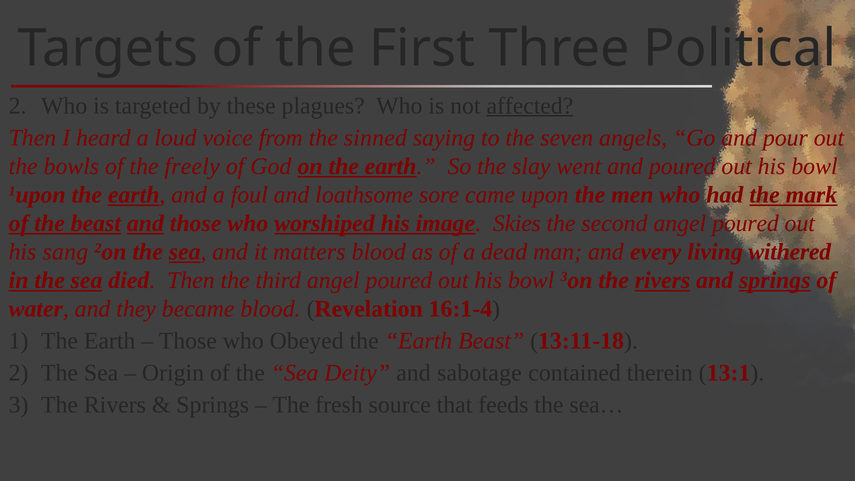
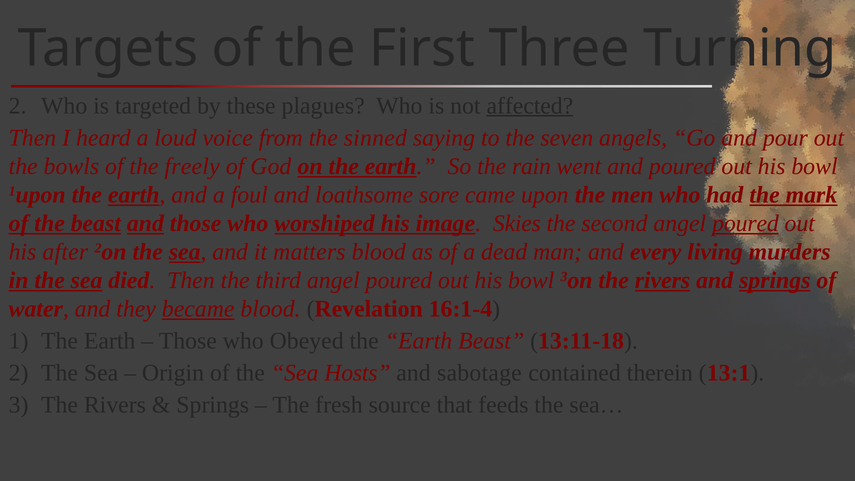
Political: Political -> Turning (740, 49)
slay: slay -> rain (531, 166)
poured underline: none -> present (746, 223)
sang: sang -> after (65, 252)
withered: withered -> murders (790, 252)
became underline: none -> present (198, 309)
Deity: Deity -> Hosts (357, 373)
